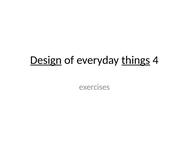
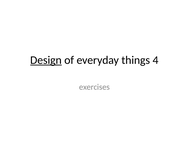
things underline: present -> none (136, 60)
